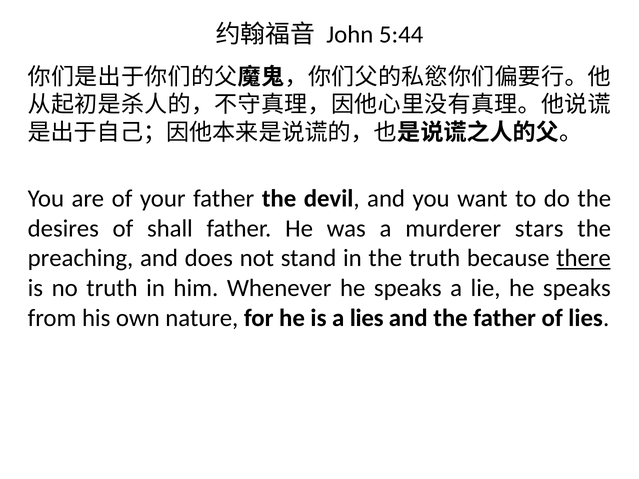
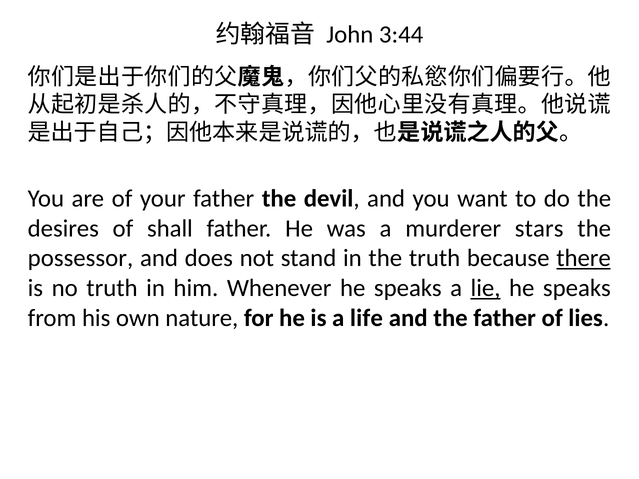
5:44: 5:44 -> 3:44 (401, 35)
preaching: preaching -> possessor (80, 258)
lie underline: none -> present (486, 288)
a lies: lies -> life (366, 318)
